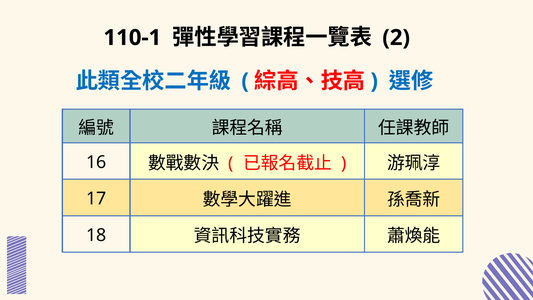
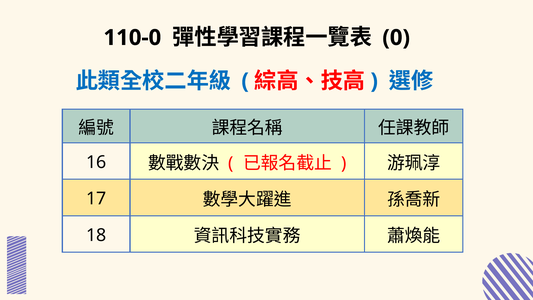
110-1: 110-1 -> 110-0 (132, 38)
2: 2 -> 0 (396, 38)
